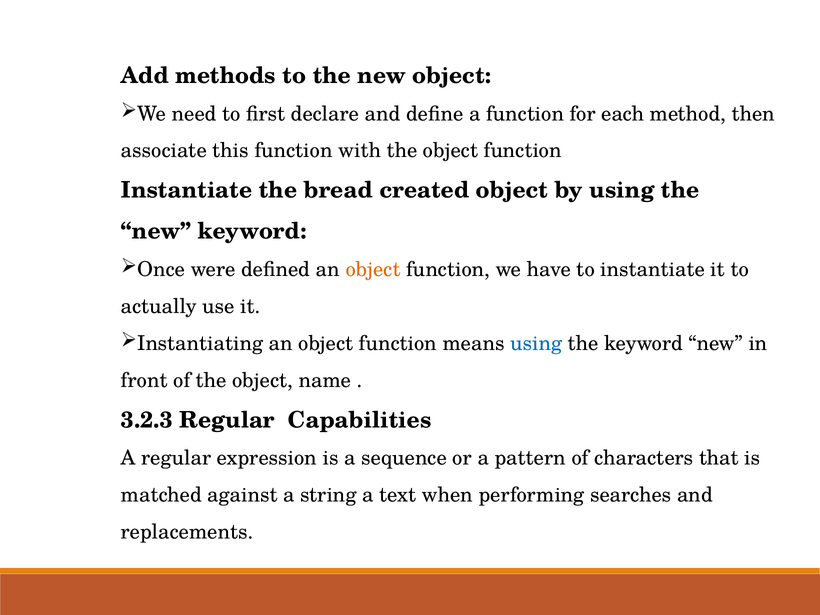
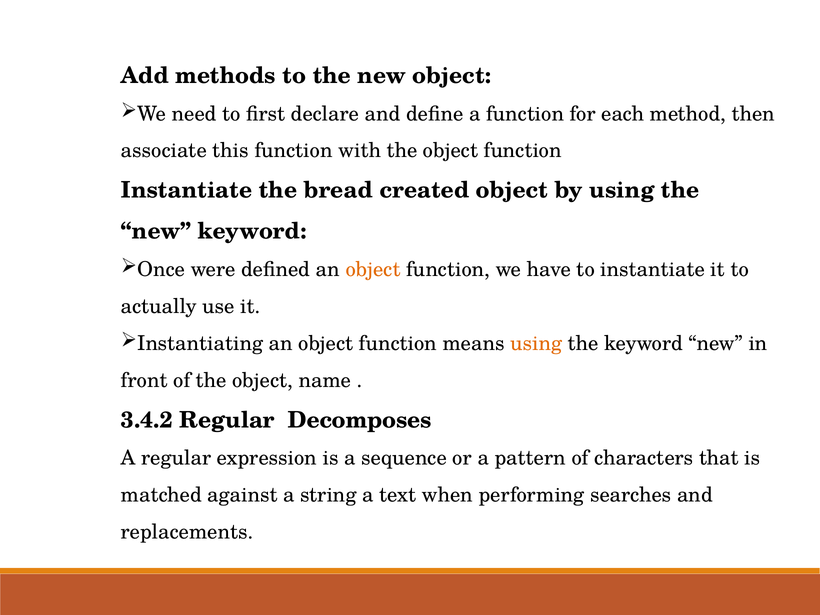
using colour: blue -> orange (536, 343)
3.2.3: 3.2.3 -> 3.4.2 (147, 420)
Capabilities: Capabilities -> Decomposes (360, 420)
